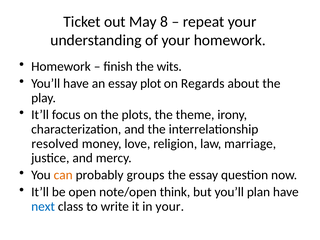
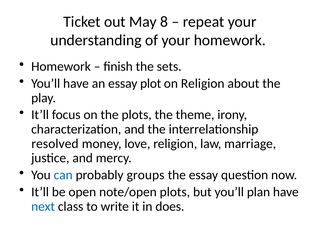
wits: wits -> sets (169, 67)
on Regards: Regards -> Religion (203, 83)
can colour: orange -> blue (63, 175)
note/open think: think -> plots (175, 192)
in your: your -> does (170, 206)
